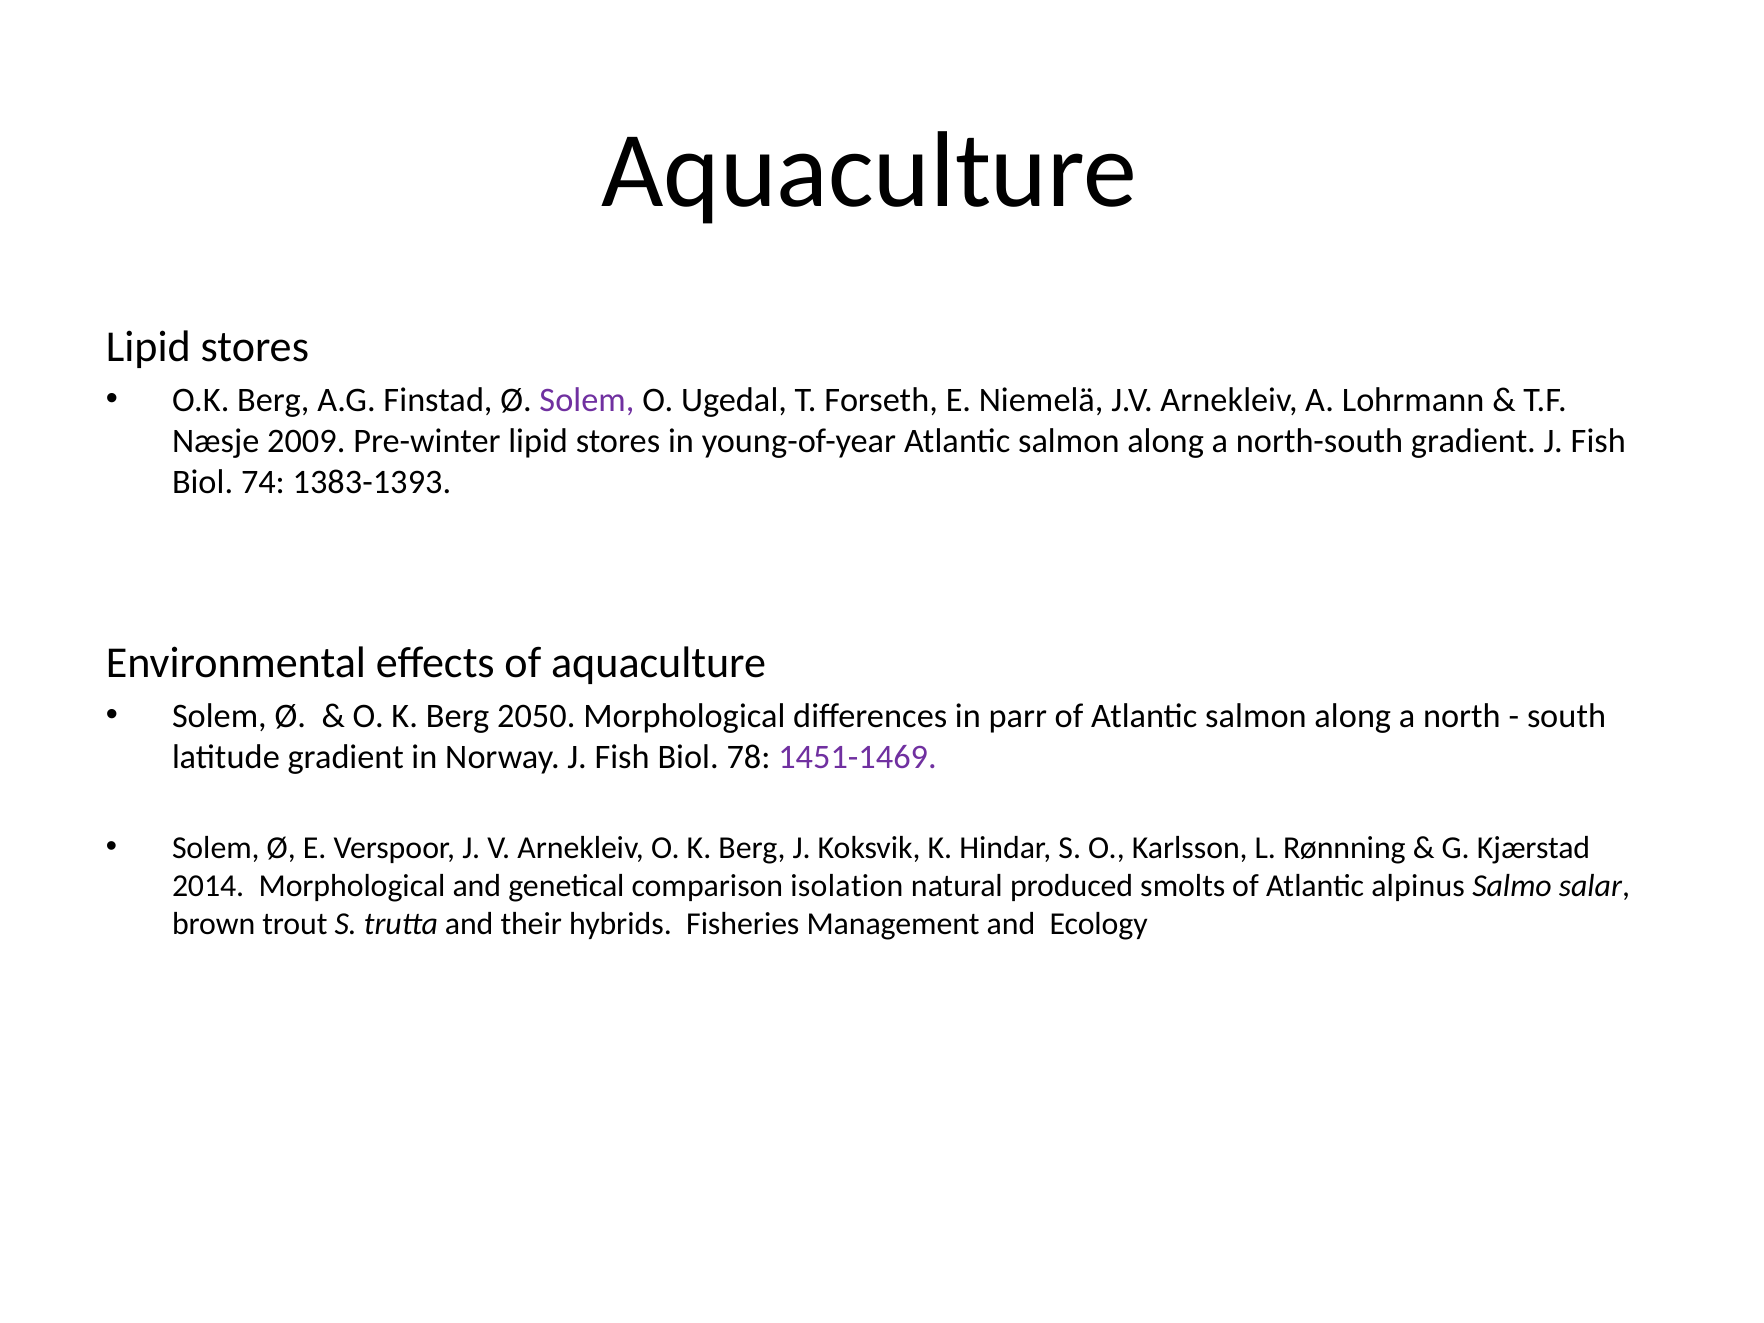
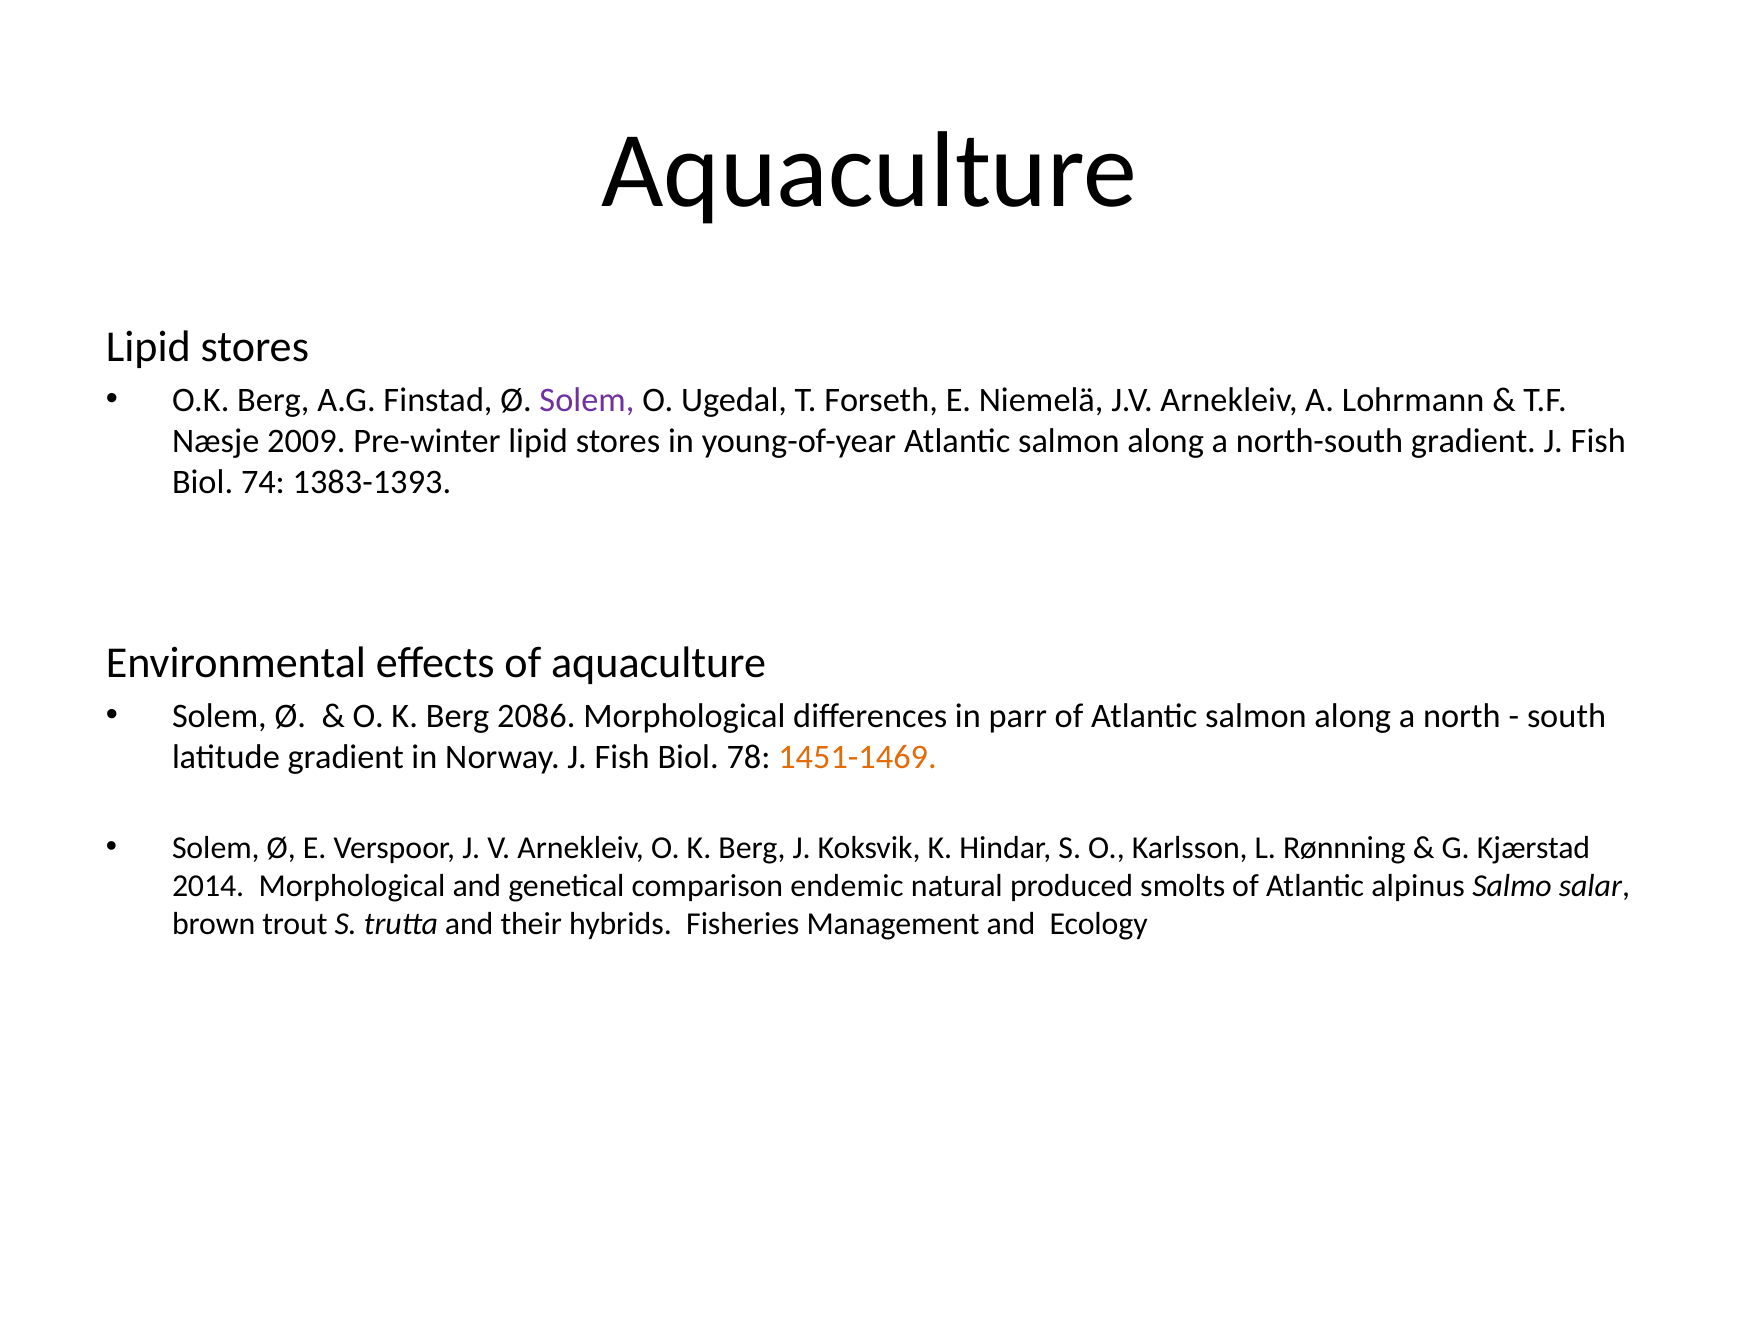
2050: 2050 -> 2086 (536, 716)
1451-1469 colour: purple -> orange (858, 757)
isolation: isolation -> endemic (847, 886)
